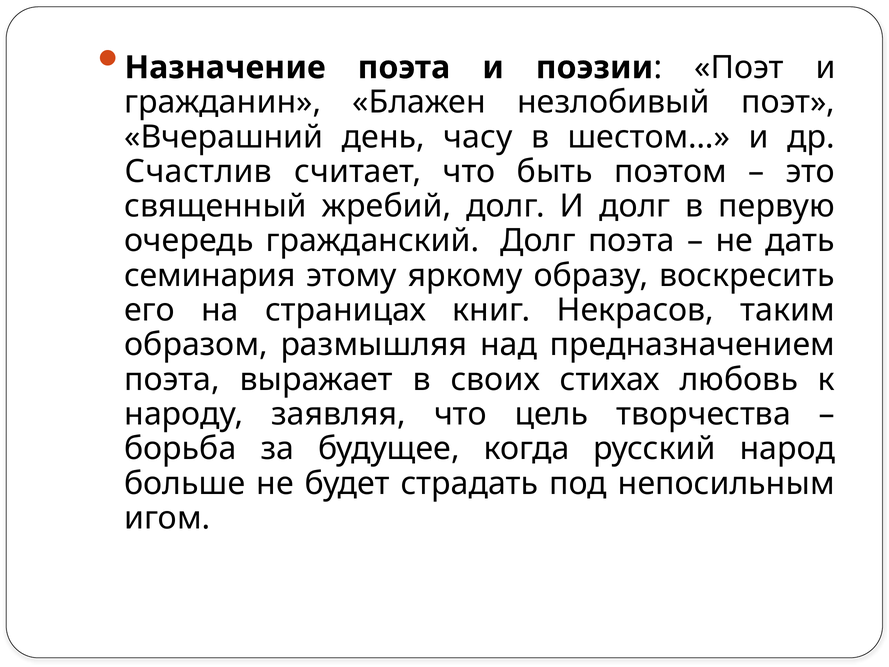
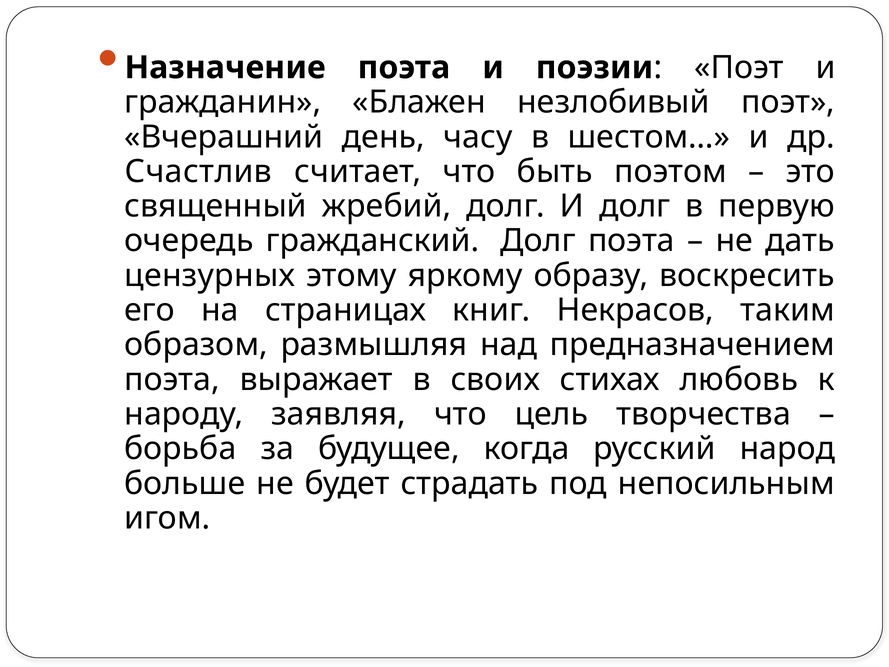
семинария: семинария -> цензурных (210, 275)
